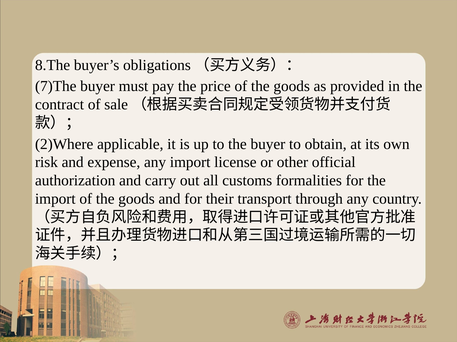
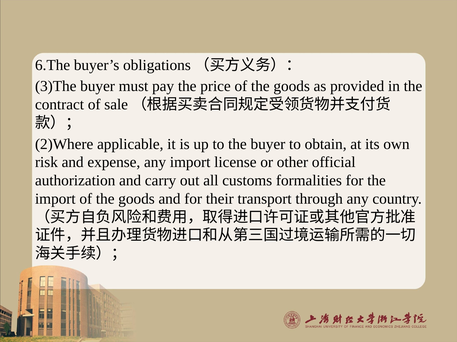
8.The: 8.The -> 6.The (53, 65)
7)The: 7)The -> 3)The (56, 86)
